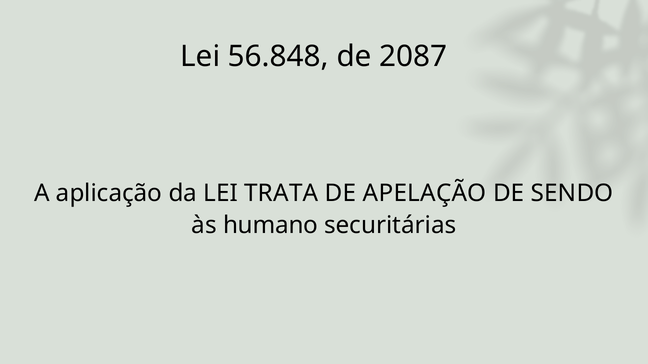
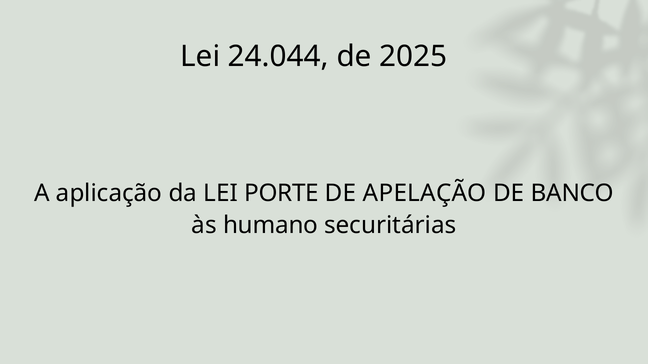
56.848: 56.848 -> 24.044 (278, 57)
2087: 2087 -> 2025 (413, 57)
TRATA: TRATA -> PORTE (282, 193)
SENDO: SENDO -> BANCO (572, 193)
